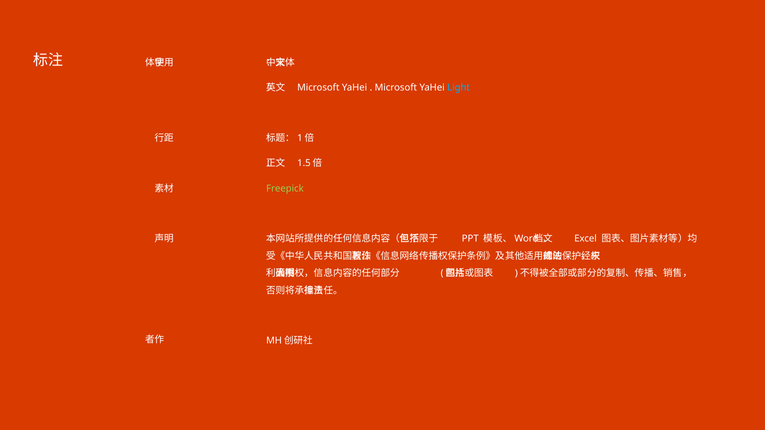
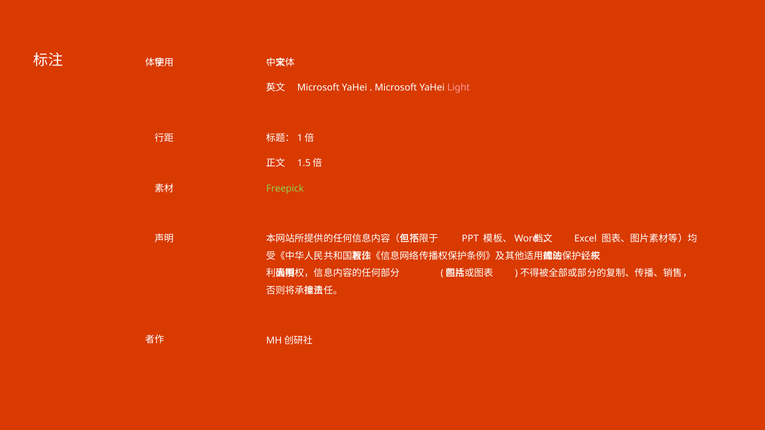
Light colour: light blue -> pink (459, 88)
